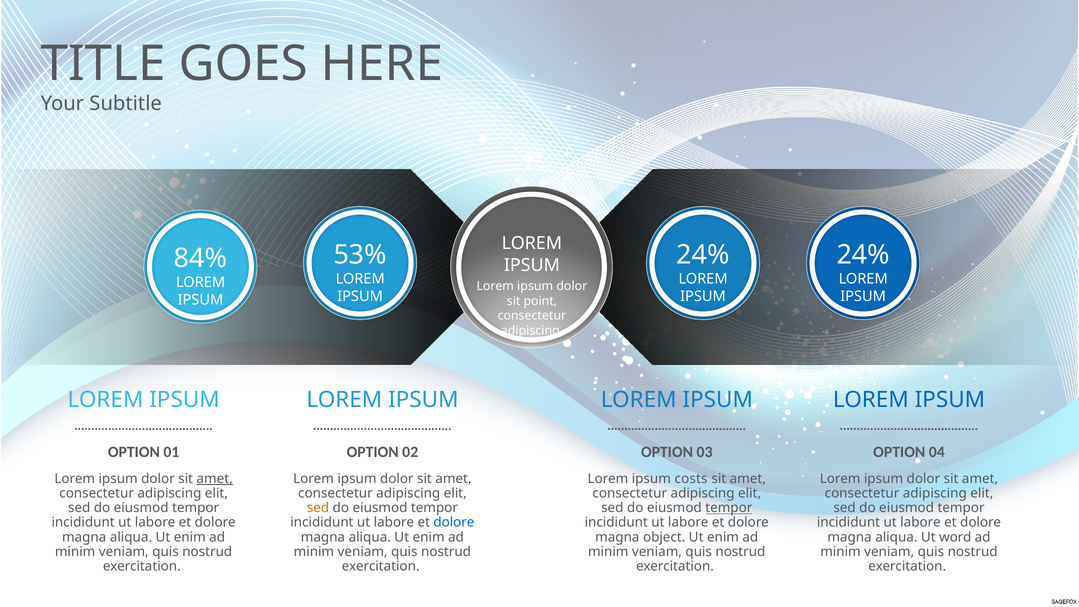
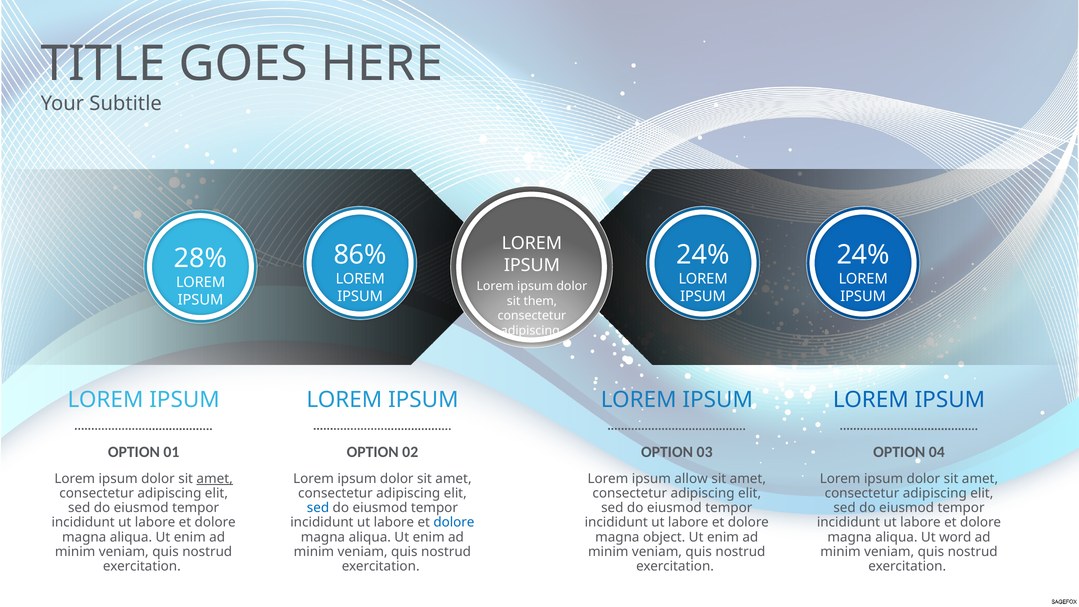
53%: 53% -> 86% (360, 255)
84%: 84% -> 28% (200, 258)
point: point -> them (540, 301)
costs: costs -> allow (691, 479)
sed colour: orange -> blue (318, 508)
tempor underline: present -> none (729, 508)
